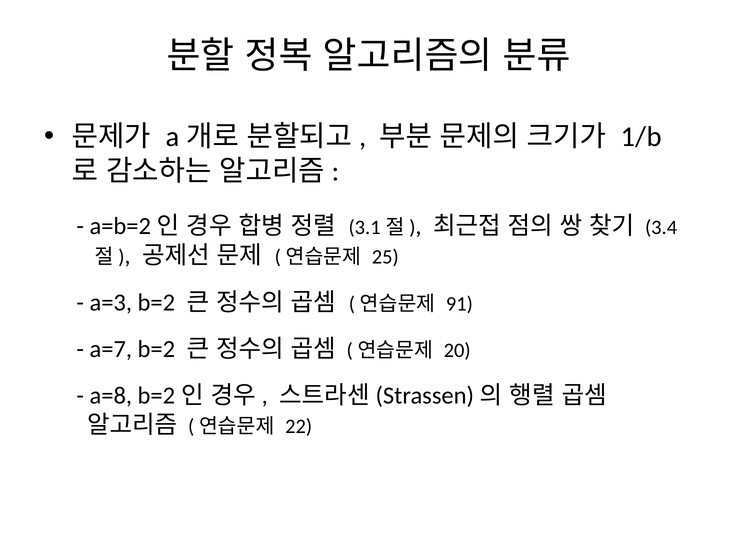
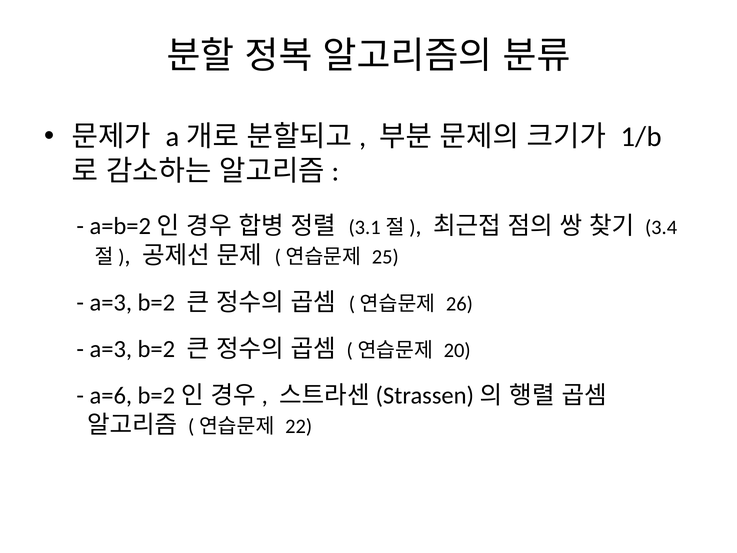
91: 91 -> 26 (459, 304)
a=7: a=7 -> a=3 (111, 349)
a=8: a=8 -> a=6 (111, 396)
